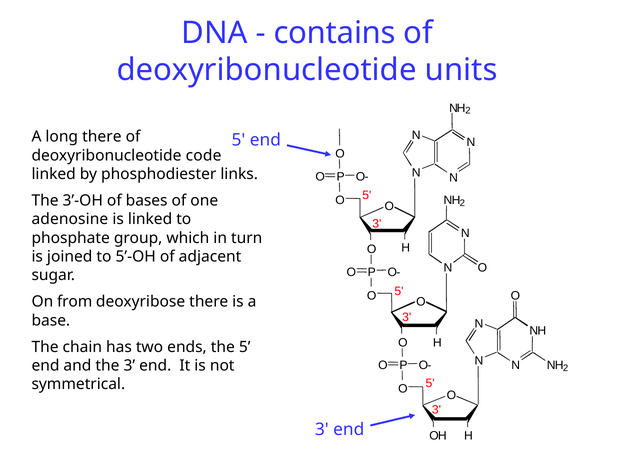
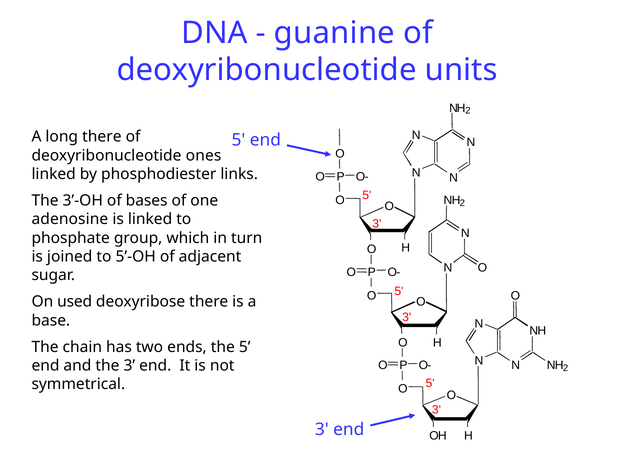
contains: contains -> guanine (334, 33)
code: code -> ones (204, 156)
from: from -> used (75, 302)
